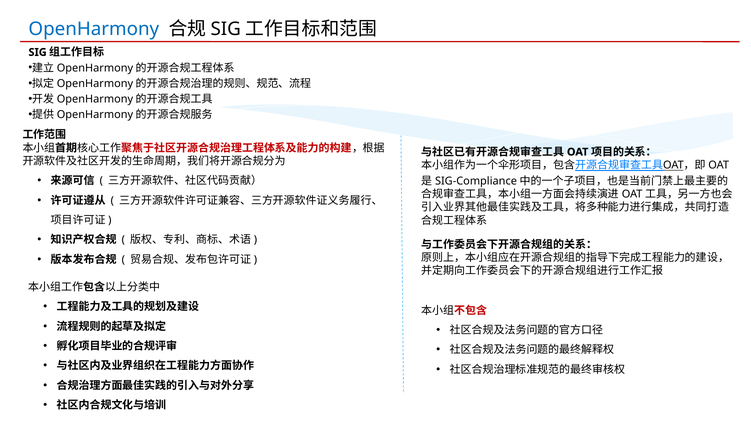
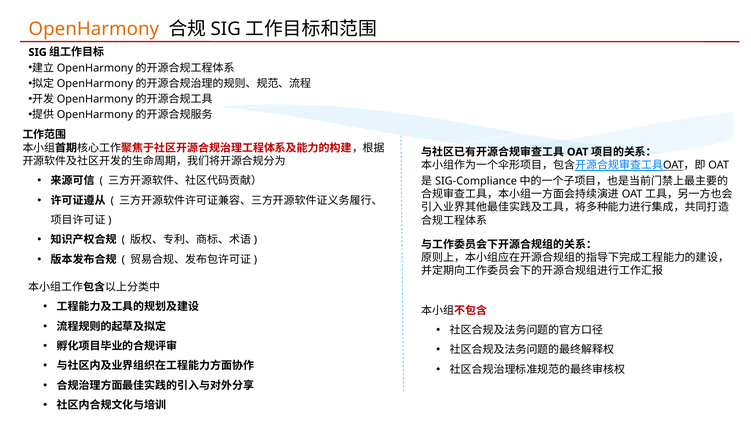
OpenHarmony colour: blue -> orange (94, 29)
